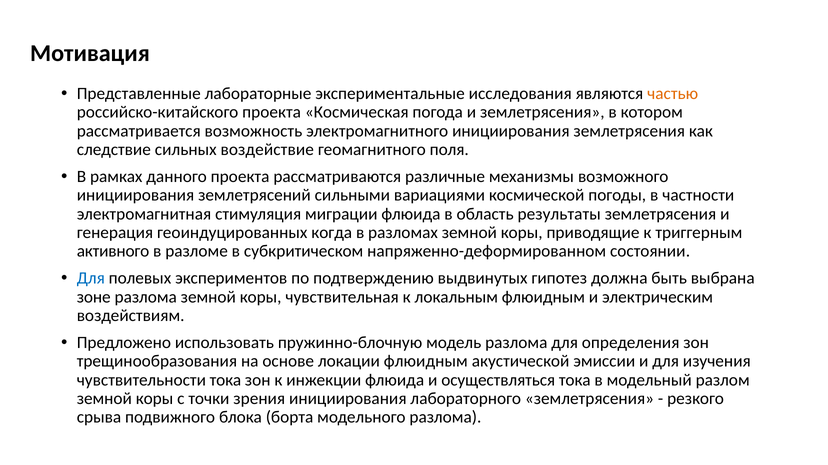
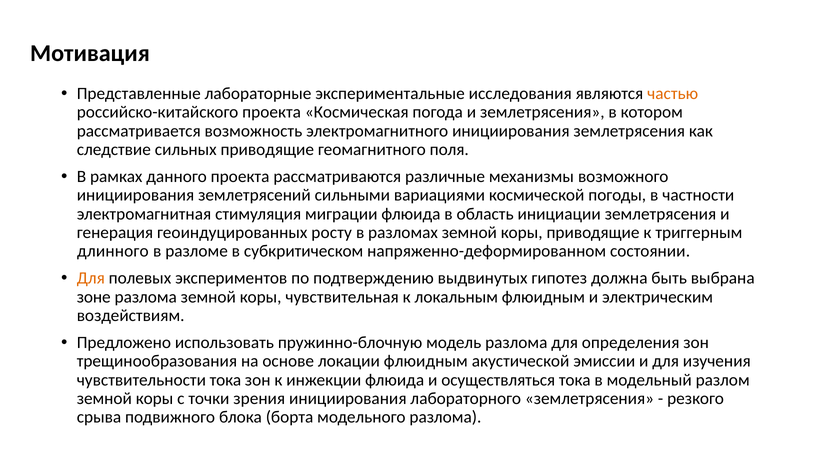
сильных воздействие: воздействие -> приводящие (267, 150)
результаты: результаты -> инициации (559, 214)
когда: когда -> росту (332, 233)
активного: активного -> длинного (113, 251)
Для colour: blue -> orange (91, 279)
